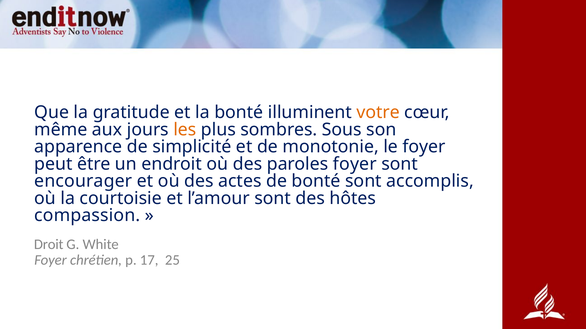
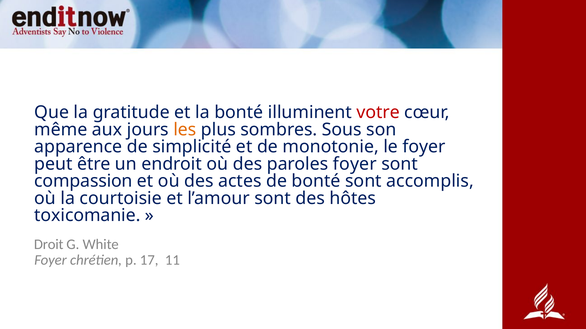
votre colour: orange -> red (378, 113)
encourager: encourager -> compassion (83, 181)
compassion: compassion -> toxicomanie (87, 216)
25: 25 -> 11 (172, 260)
